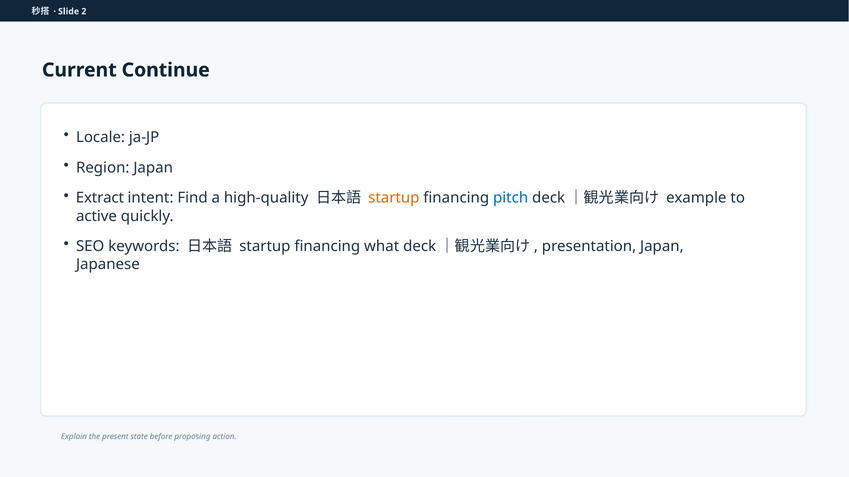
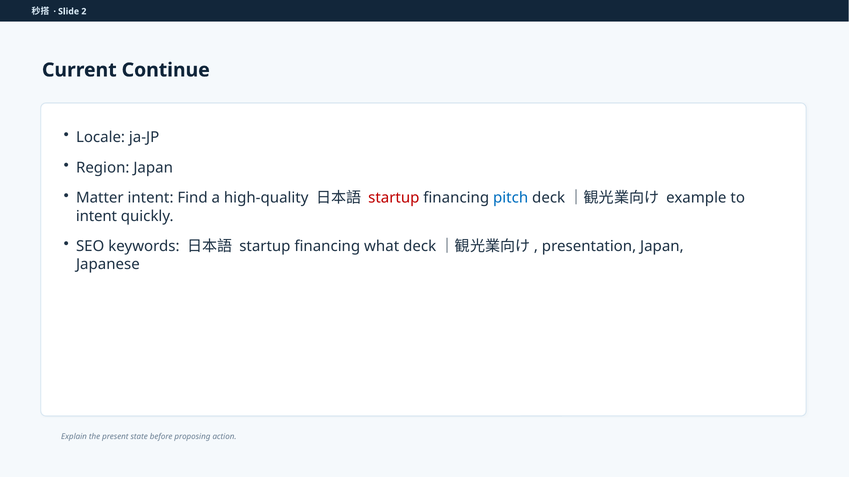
Extract: Extract -> Matter (100, 198)
startup colour: orange -> red (394, 198)
active: active -> intent (96, 216)
